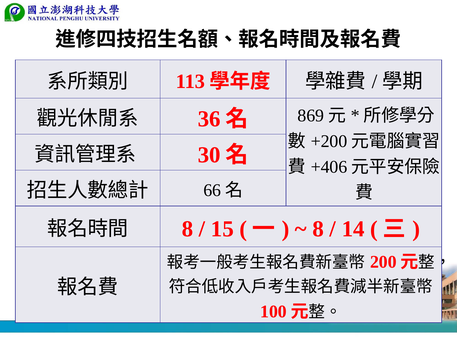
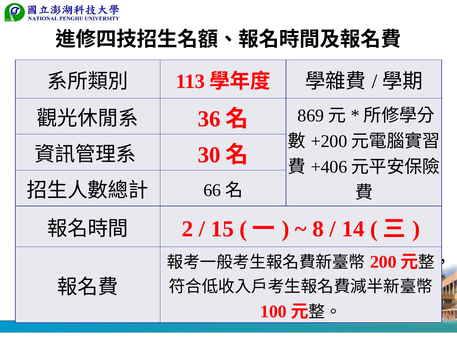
8: 8 -> 2 (188, 229)
